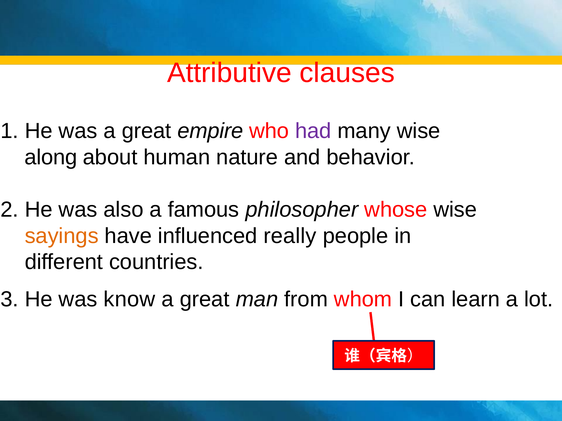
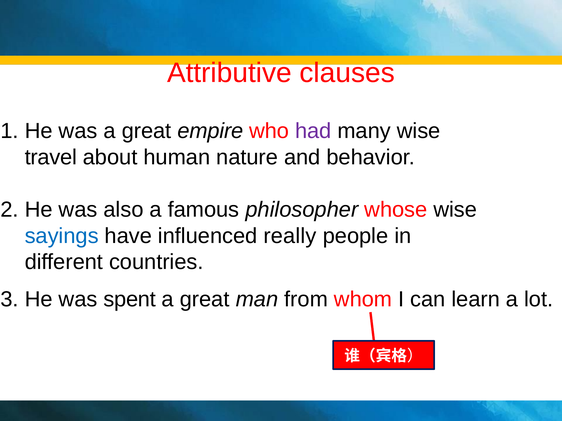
along: along -> travel (51, 157)
sayings colour: orange -> blue (62, 236)
know: know -> spent (130, 300)
